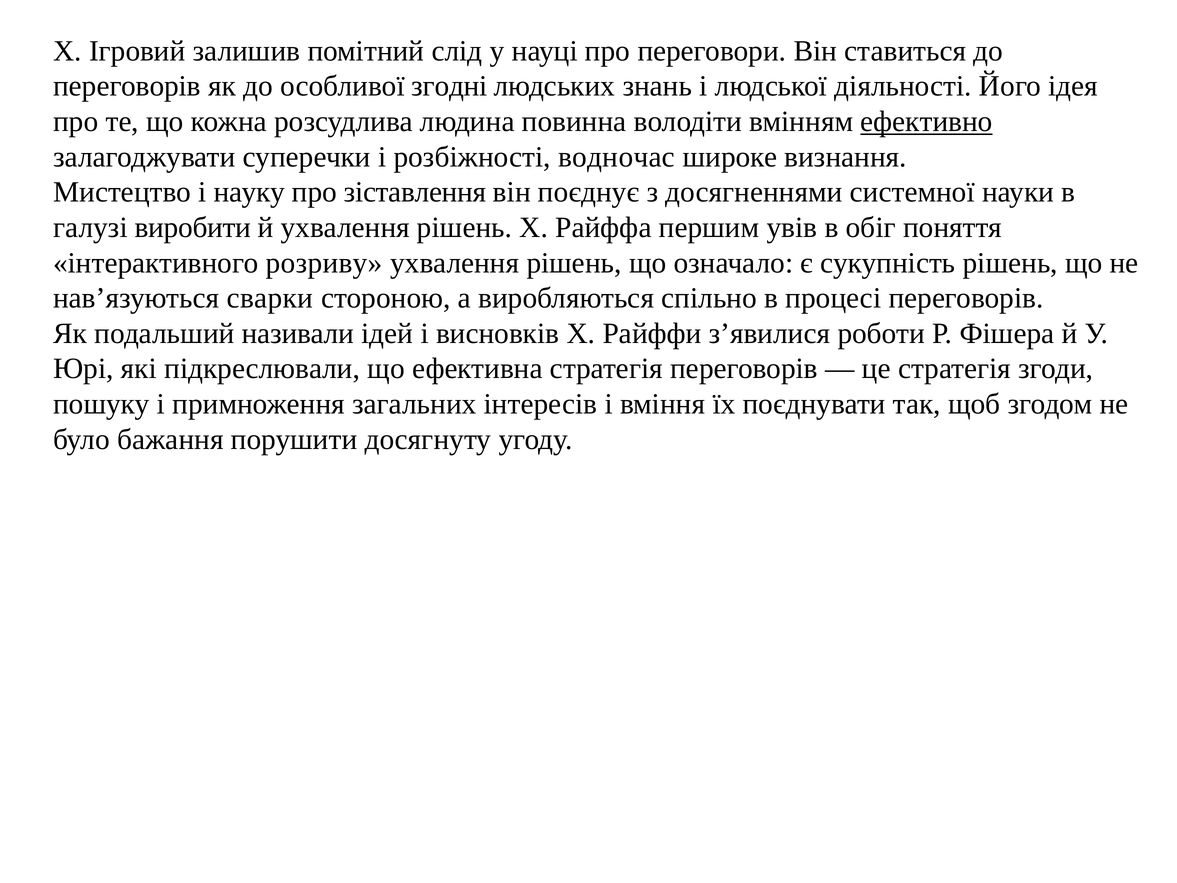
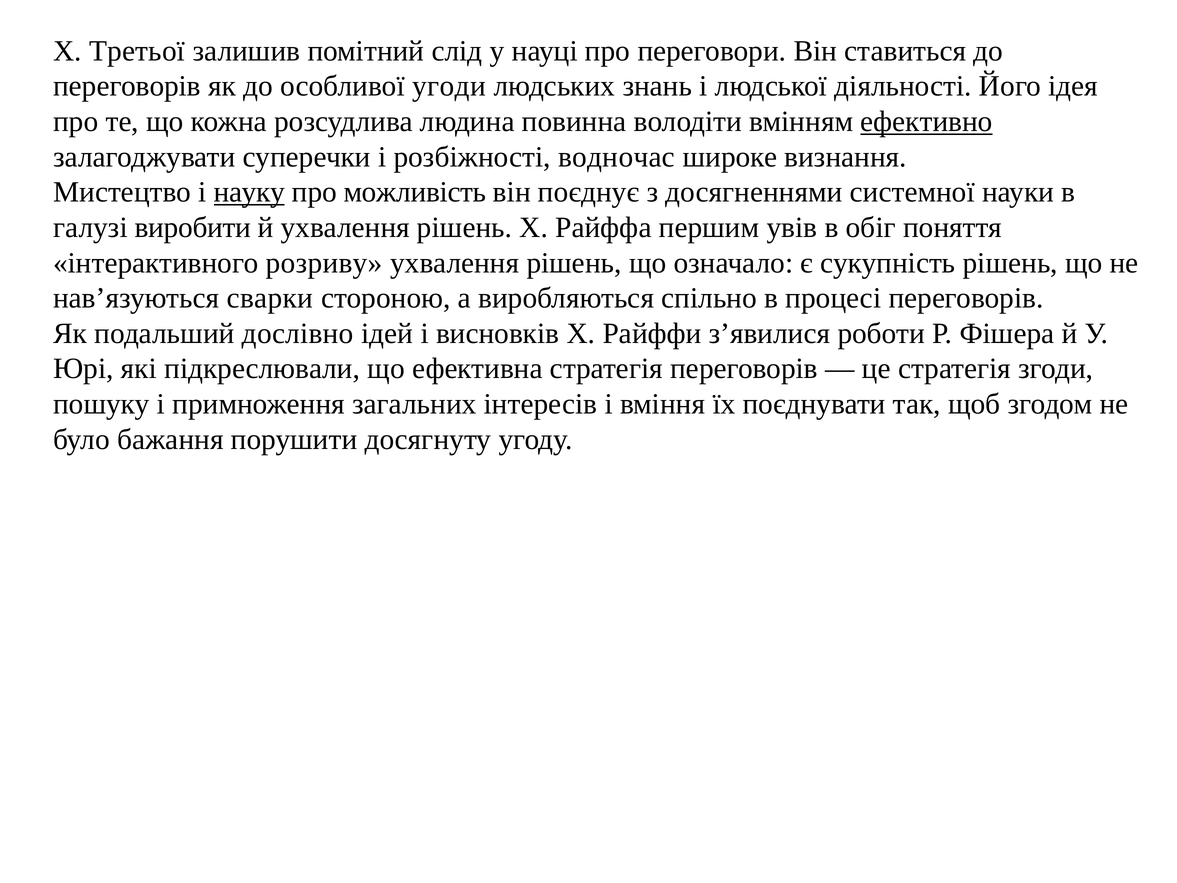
Ігровий: Ігровий -> Третьої (137, 51)
згодні: згодні -> угоди (449, 86)
науку underline: none -> present (249, 192)
зіставлення: зіставлення -> можливість (415, 192)
називали: називали -> дослівно (298, 333)
